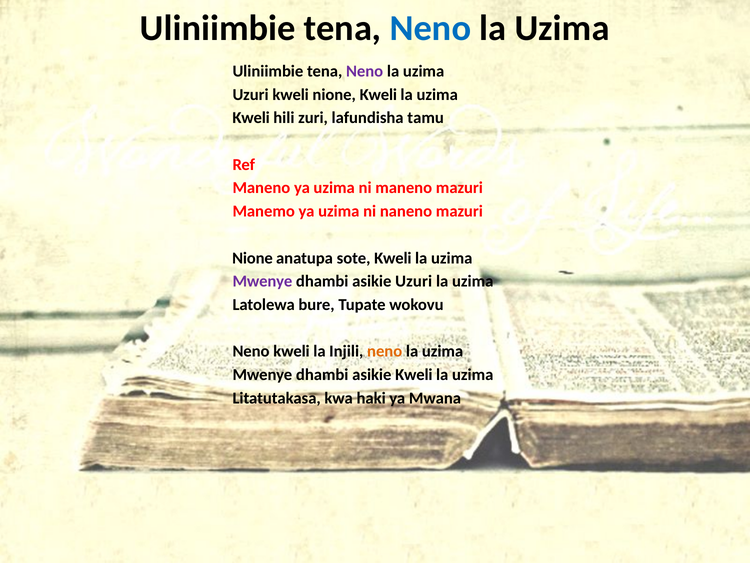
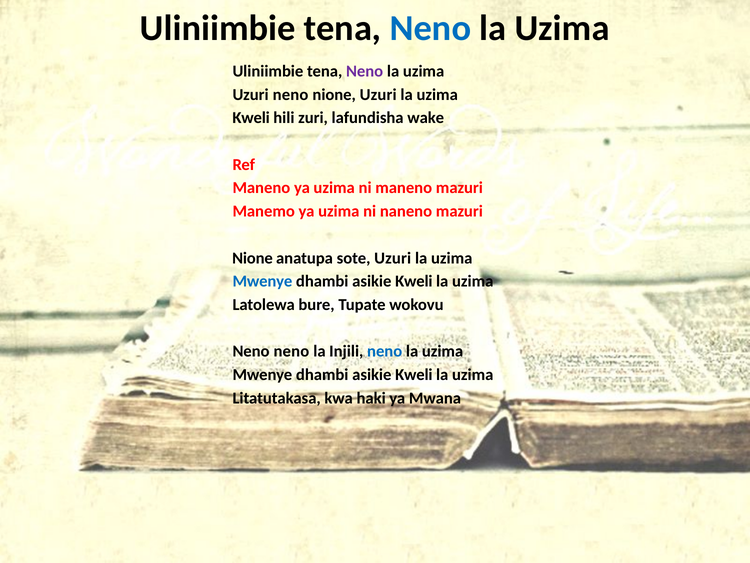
Uzuri kweli: kweli -> neno (290, 94)
nione Kweli: Kweli -> Uzuri (378, 94)
tamu: tamu -> wake (426, 118)
sote Kweli: Kweli -> Uzuri (393, 258)
Mwenye colour: purple -> blue (262, 281)
Uzuri: Uzuri -> Kweli (414, 281)
Neno kweli: kweli -> neno (291, 351)
neno colour: orange -> blue (385, 351)
